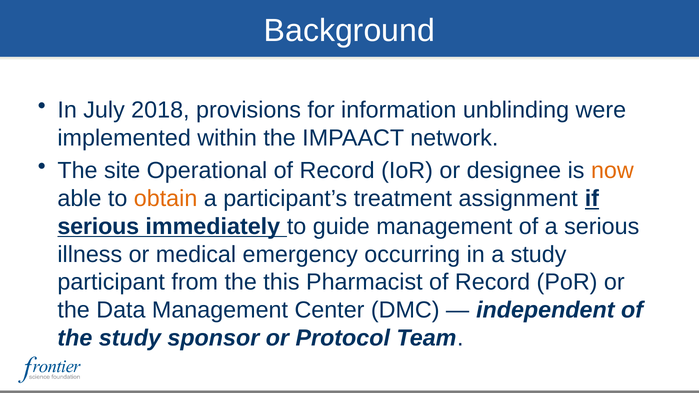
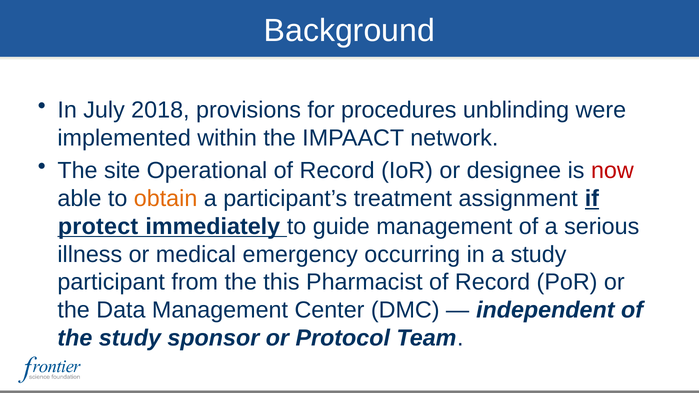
information: information -> procedures (399, 110)
now colour: orange -> red (612, 171)
serious: serious -> protect (98, 227)
